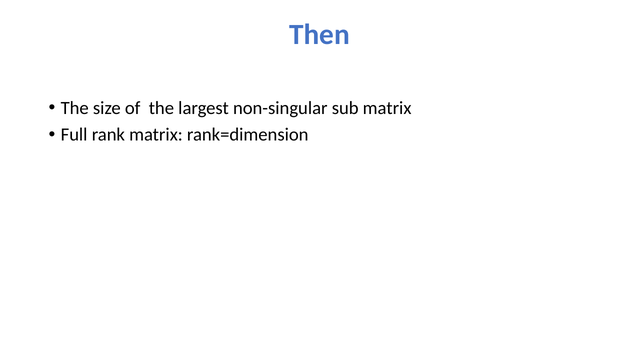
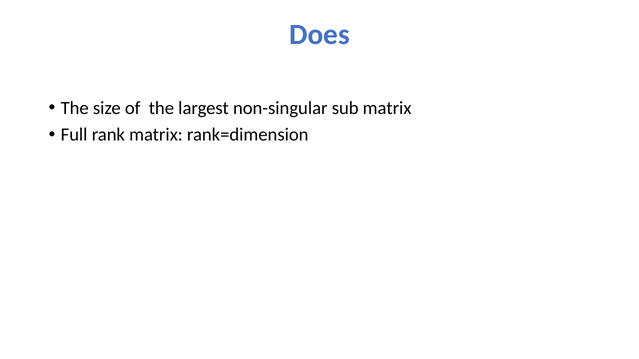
Then: Then -> Does (319, 35)
